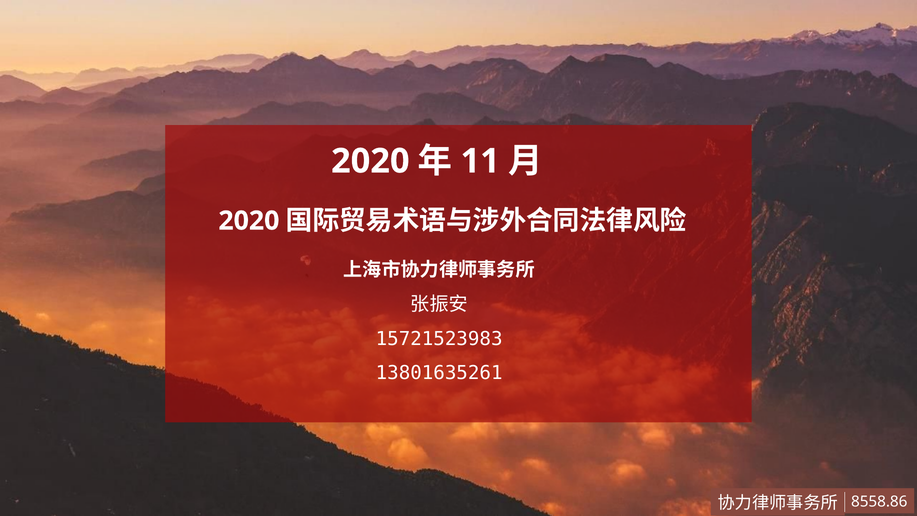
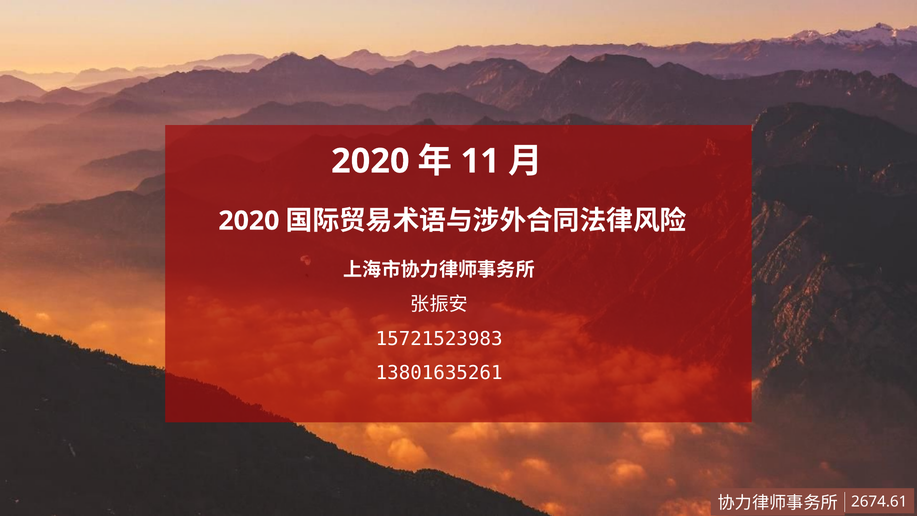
8558.86: 8558.86 -> 2674.61 (879, 502)
